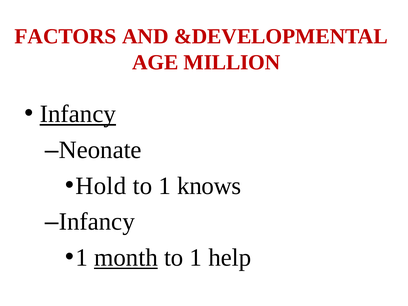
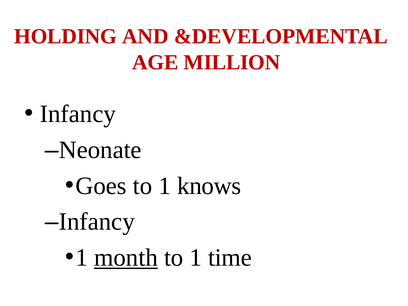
FACTORS: FACTORS -> HOLDING (66, 36)
Infancy underline: present -> none (78, 114)
Hold: Hold -> Goes (101, 186)
help: help -> time (230, 258)
